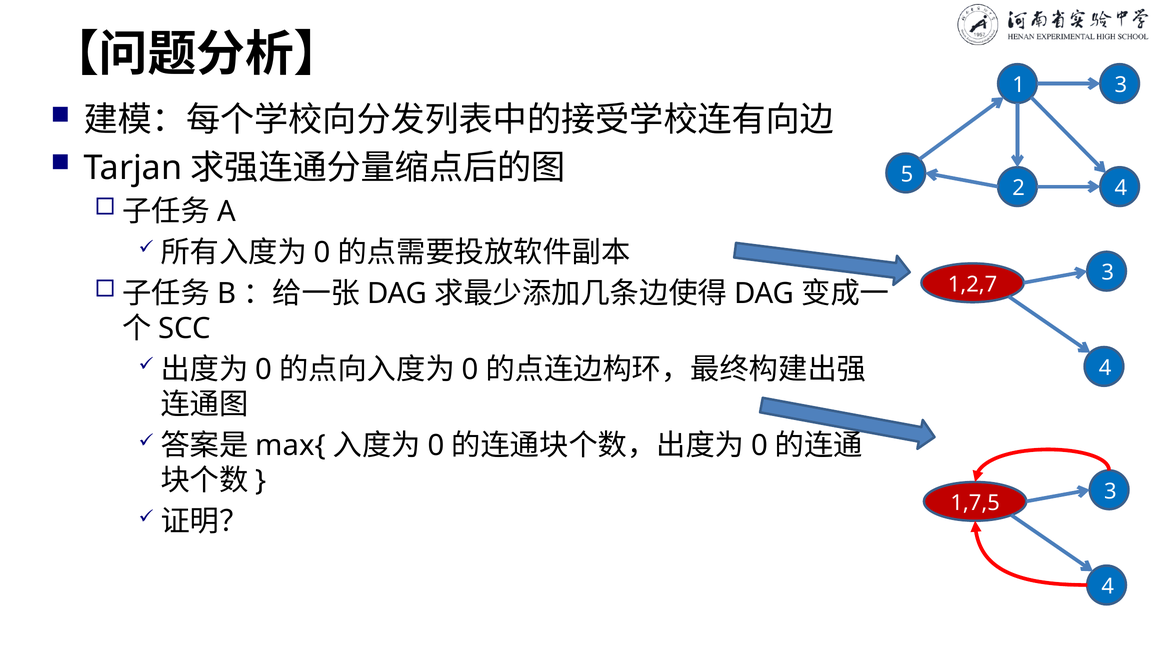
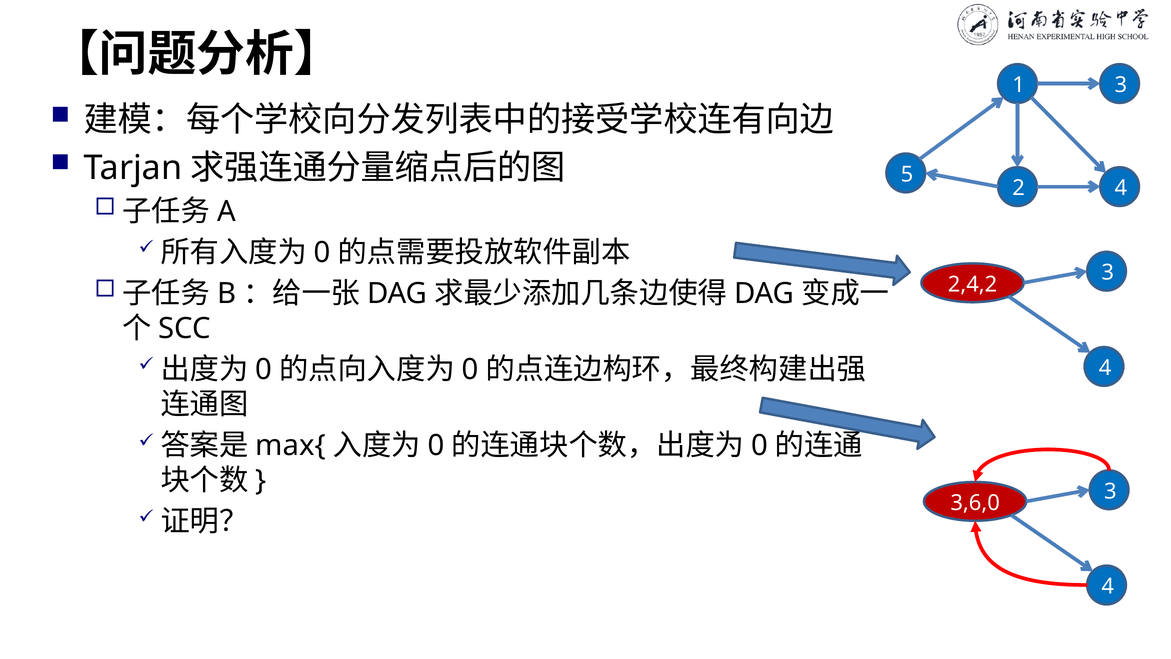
1,2,7: 1,2,7 -> 2,4,2 (973, 284)
1,7,5: 1,7,5 -> 3,6,0 (975, 503)
